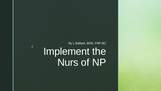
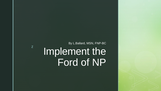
Nurs: Nurs -> Ford (68, 62)
